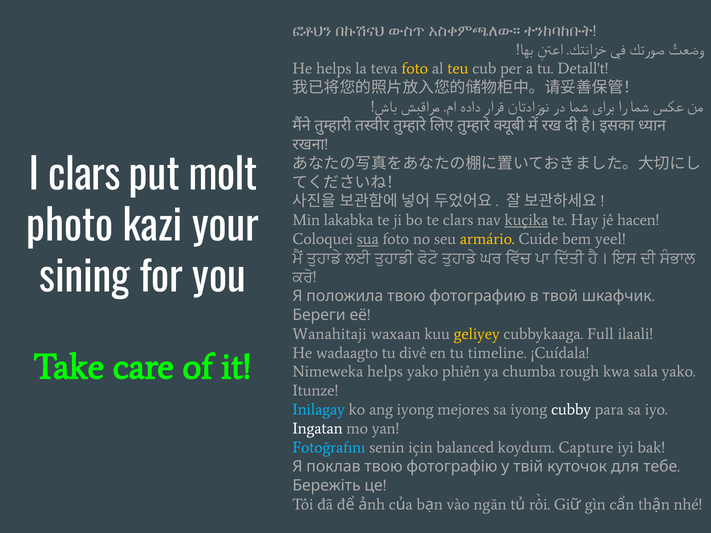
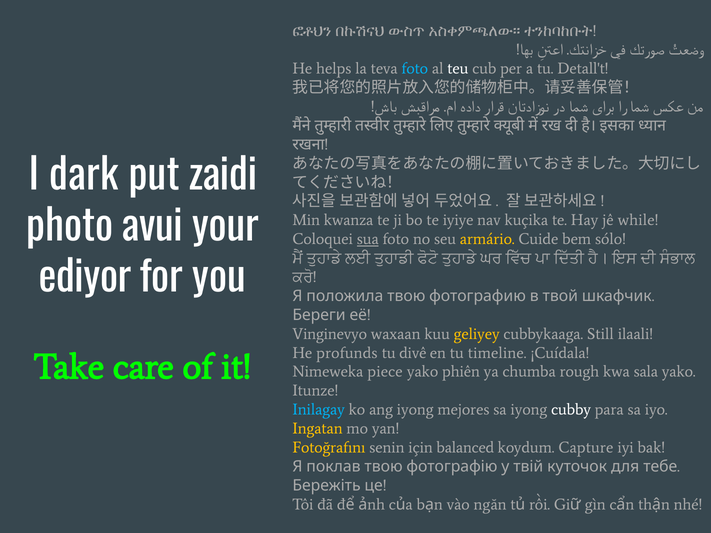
foto colour: yellow -> light blue (415, 69)
teu colour: yellow -> white (458, 69)
I clars: clars -> dark (84, 176)
molt: molt -> zaidi (223, 176)
lakabka: lakabka -> kwanza (349, 220)
te clars: clars -> iyiye (458, 220)
kuçika underline: present -> none (526, 220)
hacen: hacen -> while (638, 220)
kazi: kazi -> avui (153, 227)
yeel: yeel -> sólo (610, 239)
sining: sining -> ediyor (85, 278)
Wanahitaji: Wanahitaji -> Vinginevyo (330, 334)
Full: Full -> Still (600, 334)
wadaagto: wadaagto -> profunds (347, 353)
Nimeweka helps: helps -> piece (385, 372)
Ingatan colour: white -> yellow (318, 429)
Fotoğrafını colour: light blue -> yellow (329, 448)
